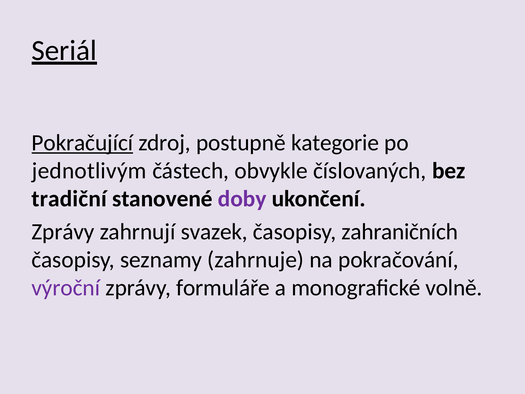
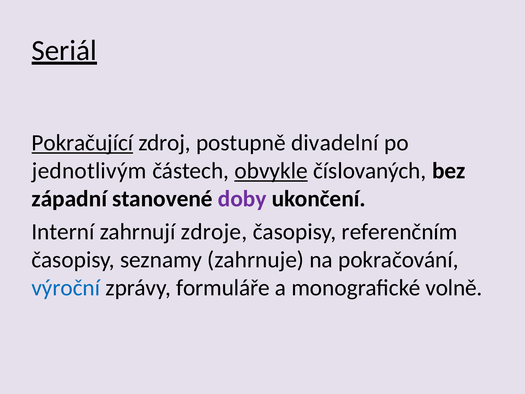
kategorie: kategorie -> divadelní (335, 143)
obvykle underline: none -> present (271, 171)
tradiční: tradiční -> západní (69, 199)
Zprávy: Zprávy -> Interní (63, 232)
svazek: svazek -> zdroje (214, 232)
zahraničních: zahraničních -> referenčním (400, 232)
výroční colour: purple -> blue (66, 288)
